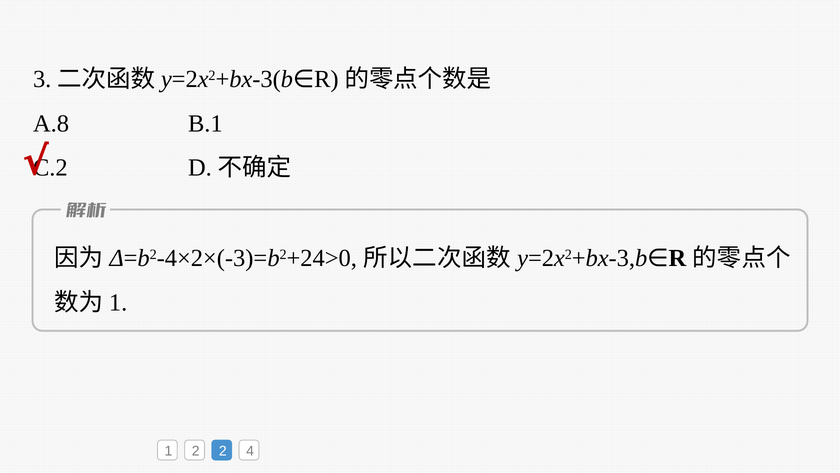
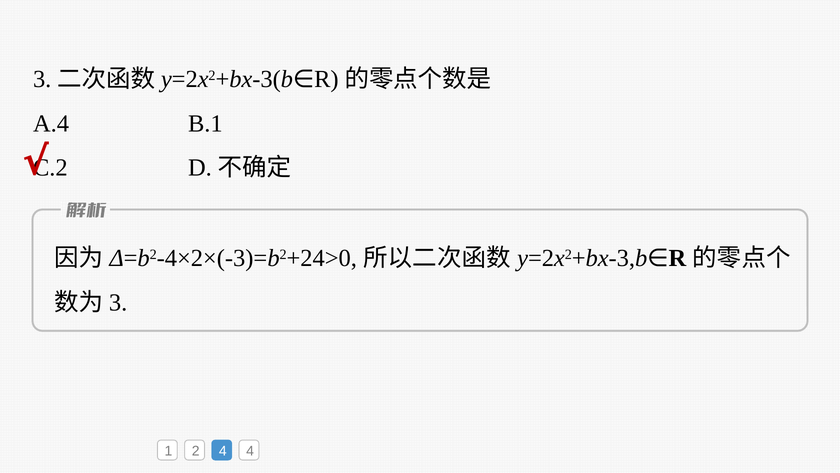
A.8: A.8 -> A.4 (51, 123)
1: 1 -> 3 (118, 302)
2 2: 2 -> 4 (223, 451)
